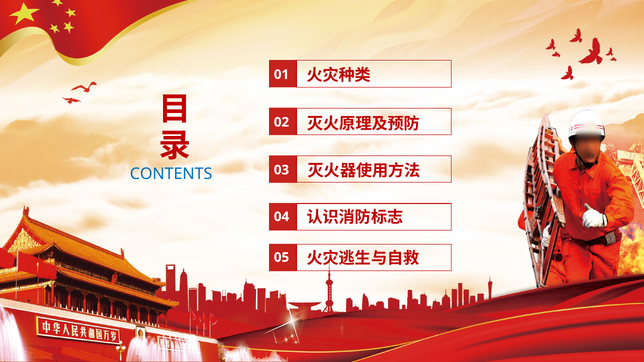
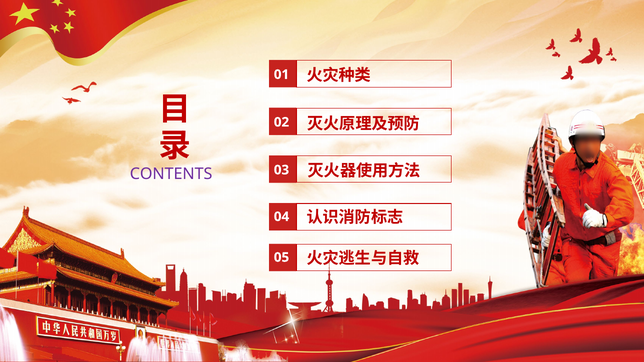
CONTENTS colour: blue -> purple (171, 174)
